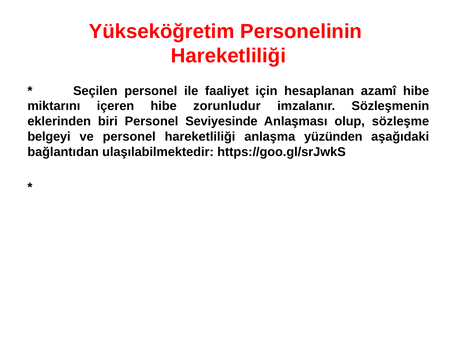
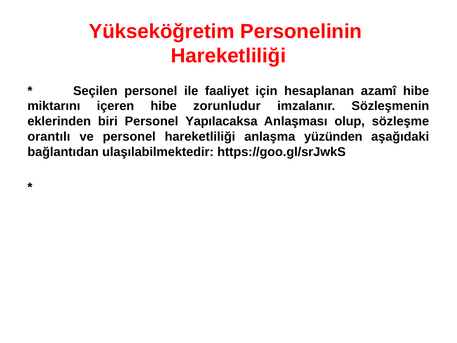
Seviyesinde: Seviyesinde -> Yapılacaksa (221, 121)
belgeyi: belgeyi -> orantılı (49, 136)
